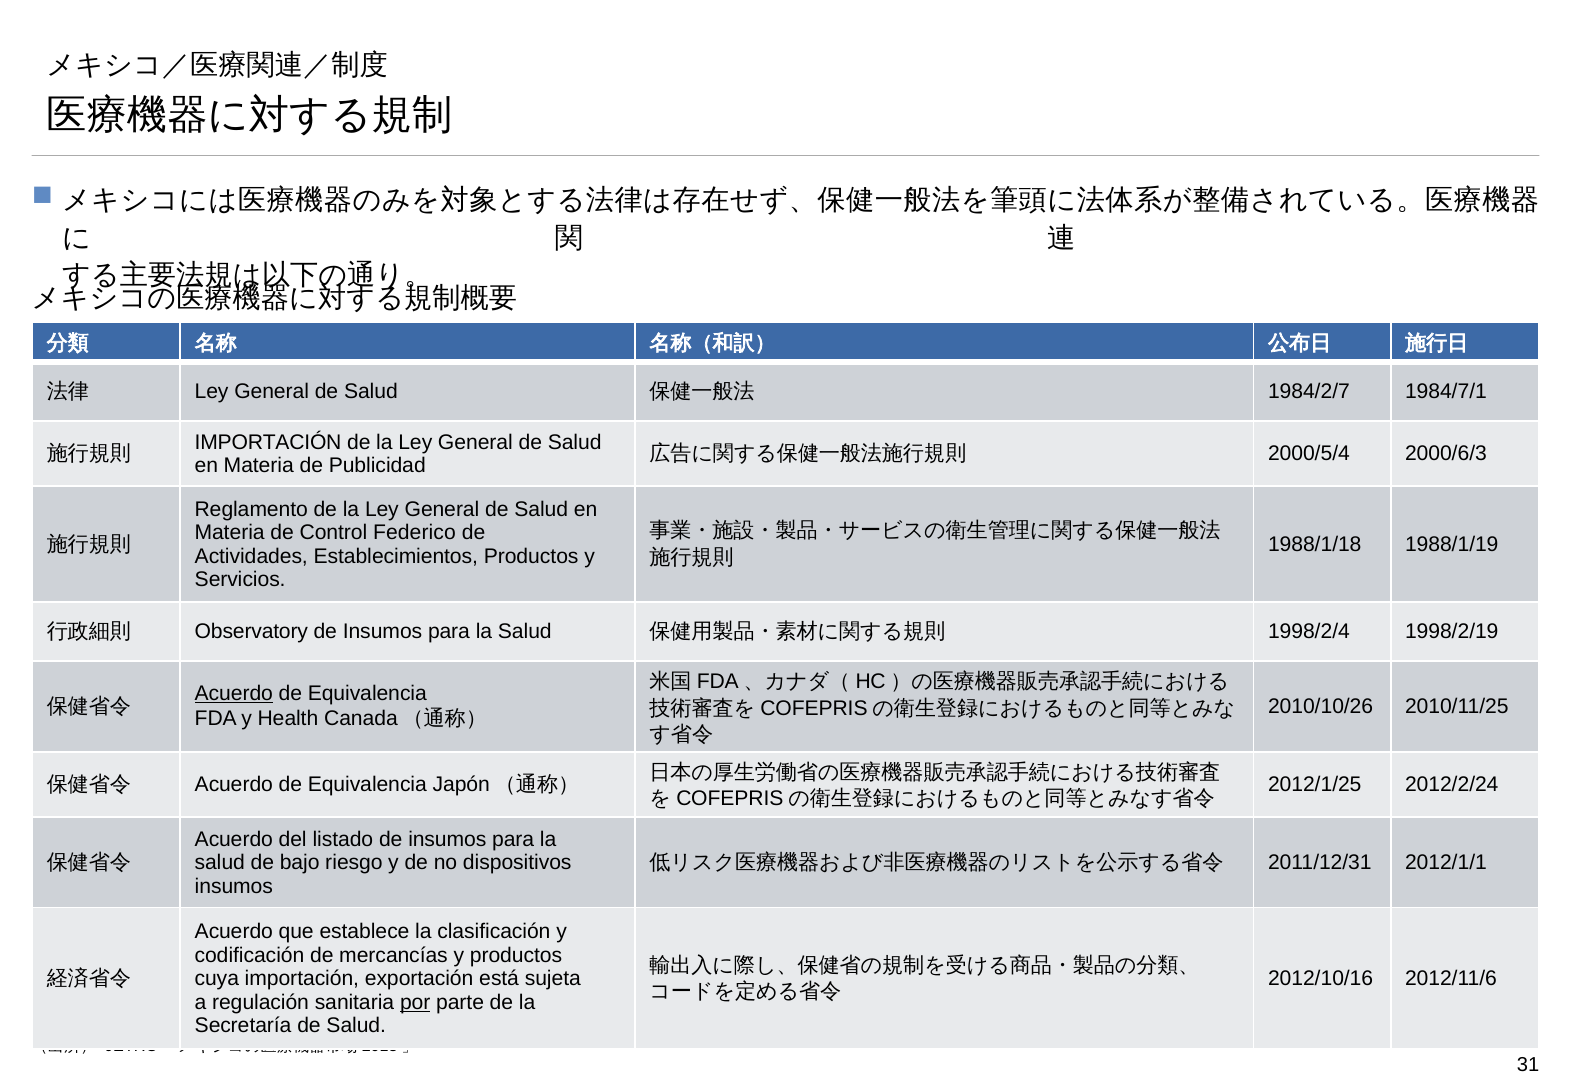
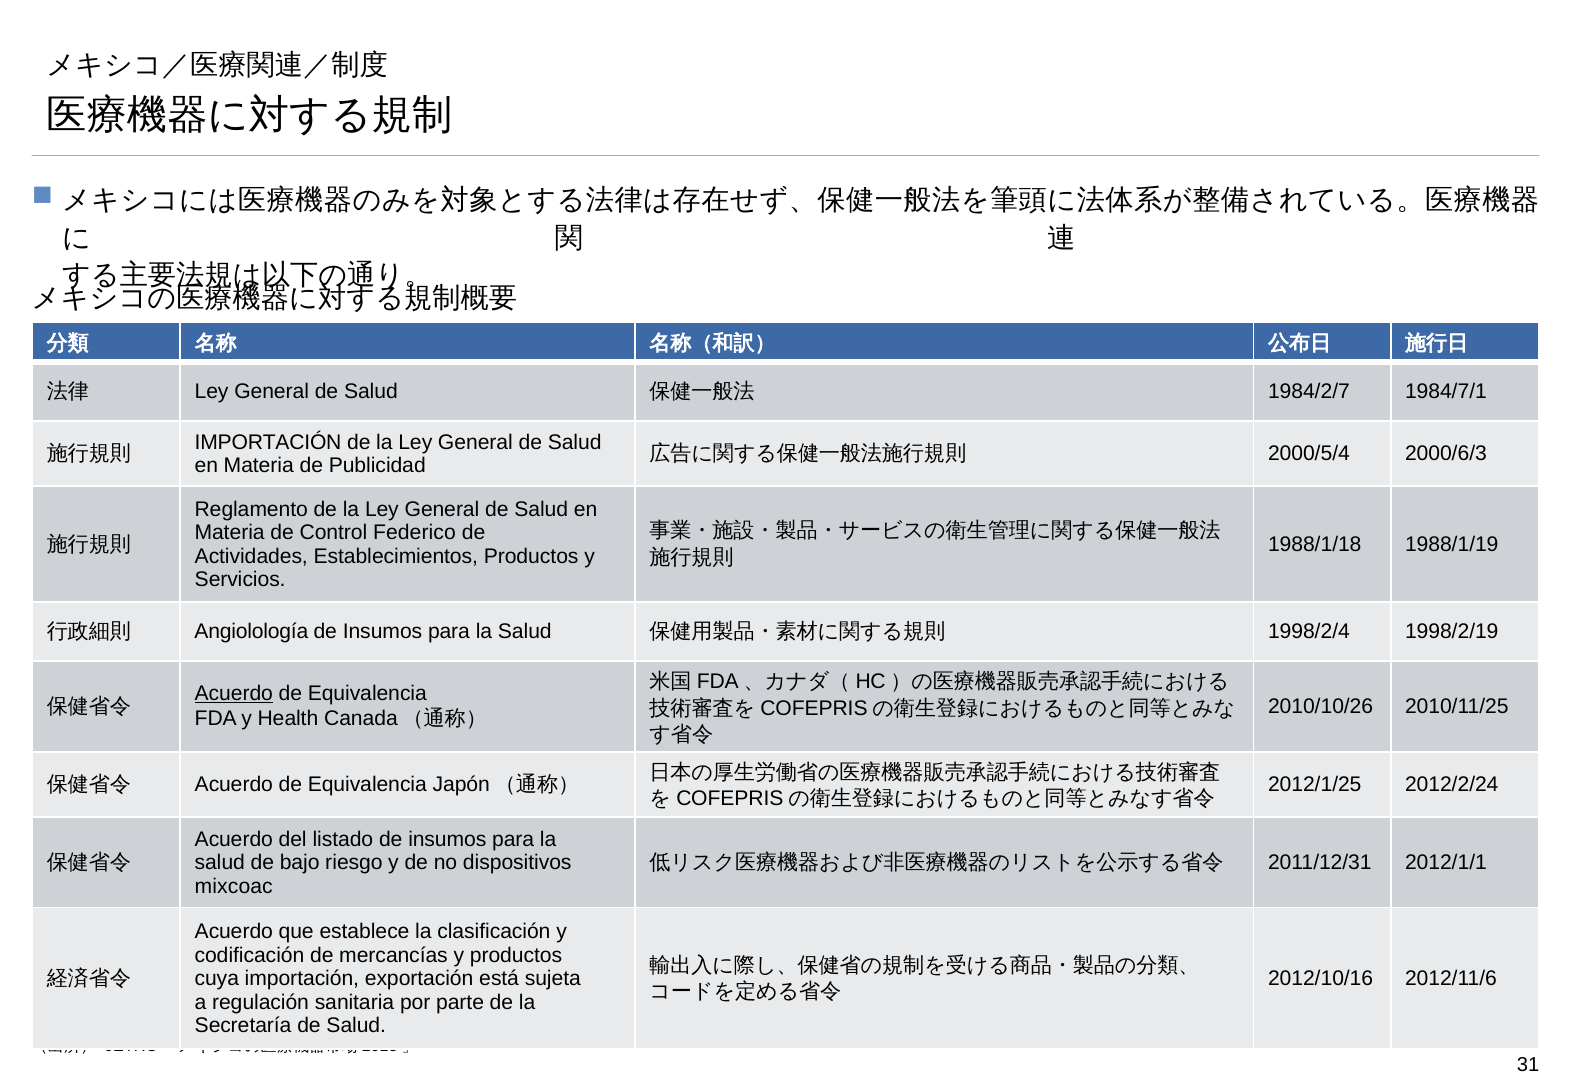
Observatory: Observatory -> Angiolología (251, 632)
insumos: insumos -> mixcoac (234, 886)
por underline: present -> none (415, 1002)
